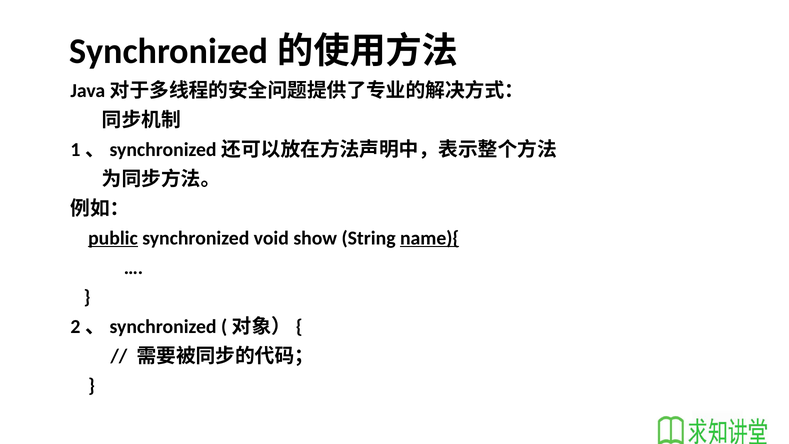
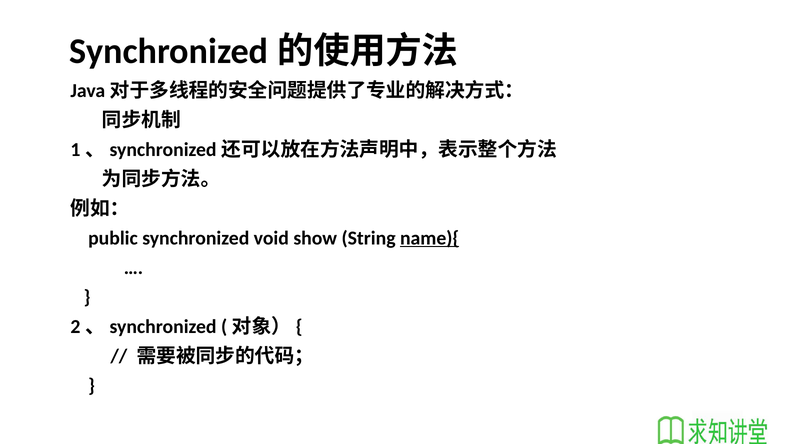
public underline: present -> none (113, 238)
